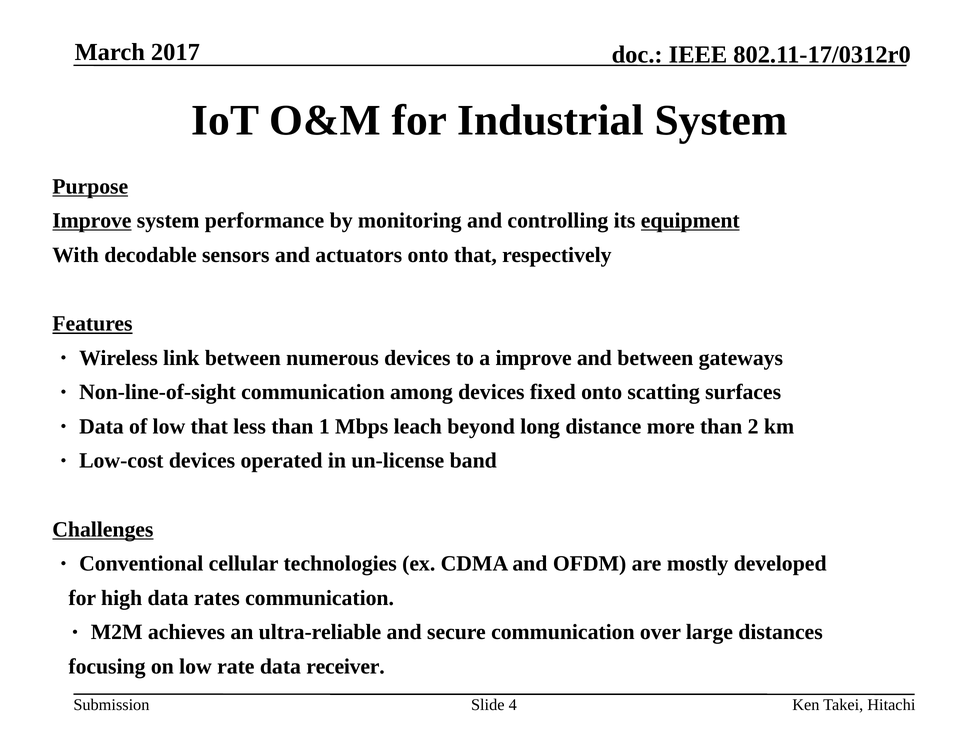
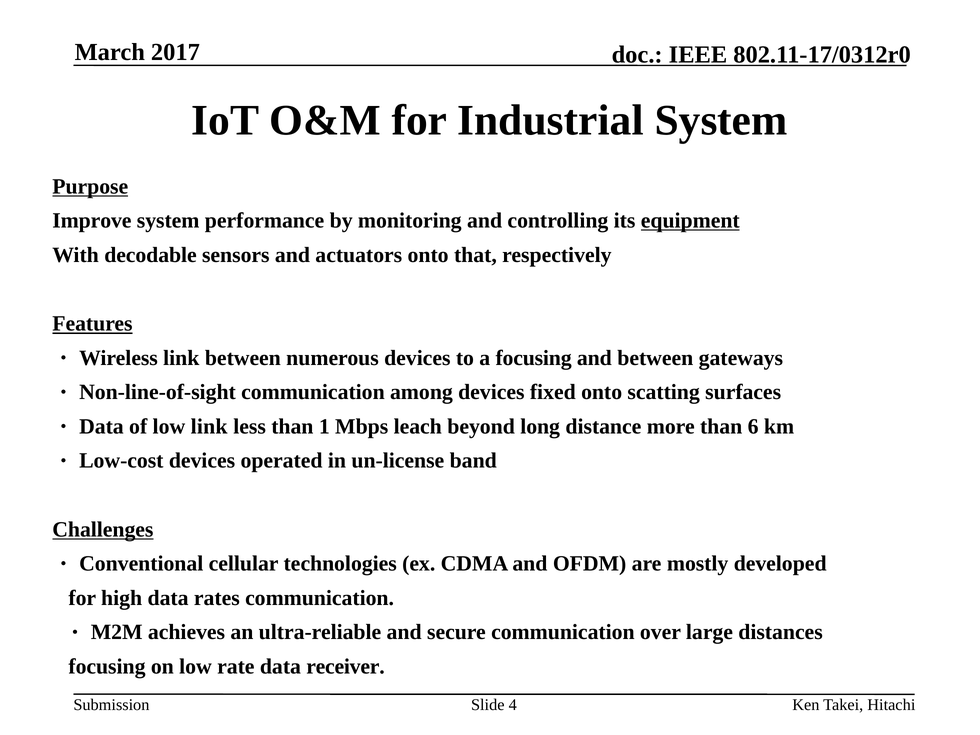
Improve underline: present -> none (92, 221)
a improve: improve -> focusing (534, 358)
low that: that -> link (209, 426)
2: 2 -> 6 (753, 426)
